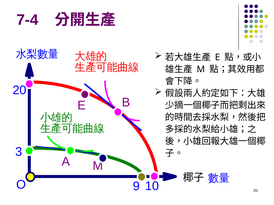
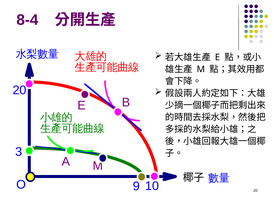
7-4: 7-4 -> 8-4 (27, 20)
